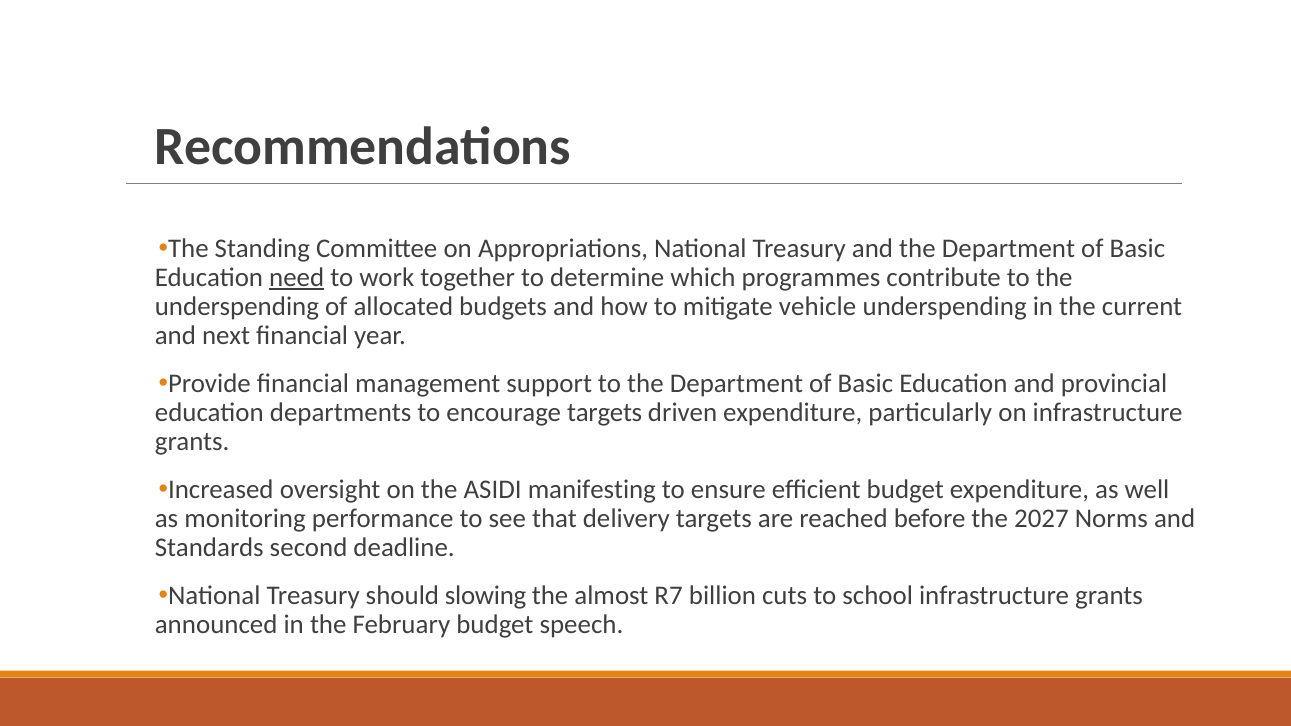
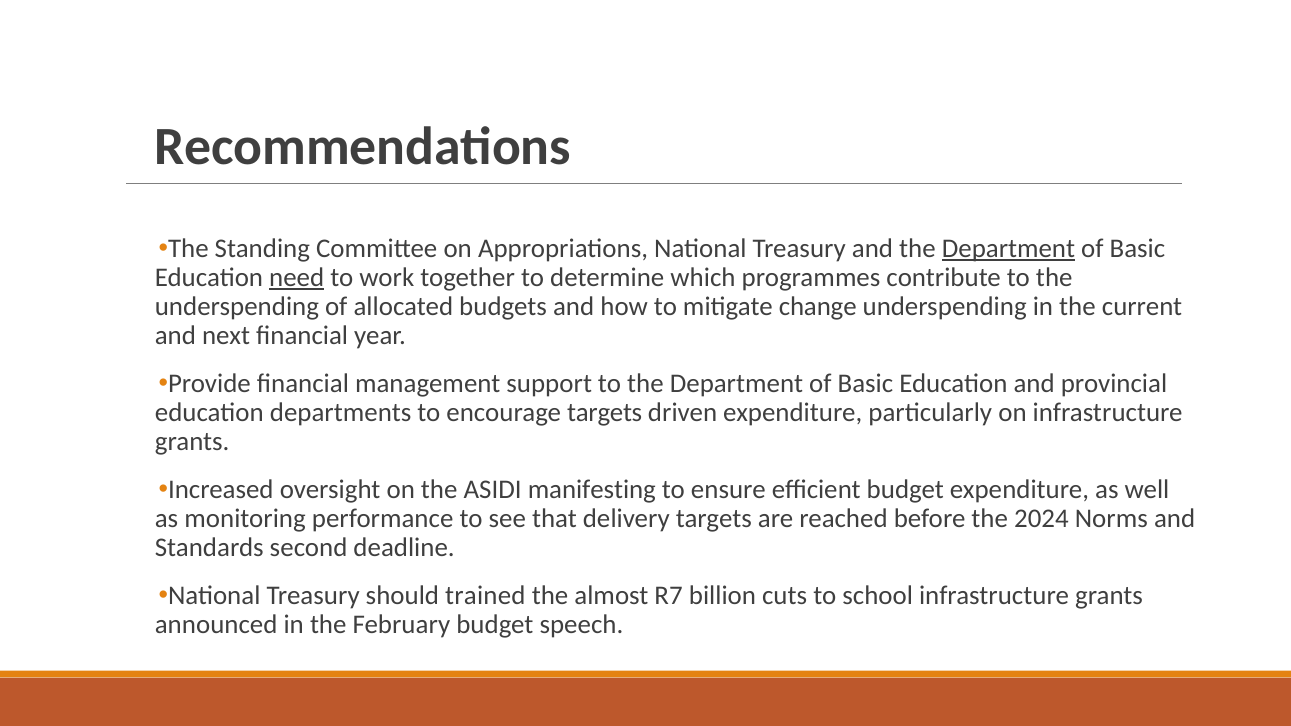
Department underline: none -> present (1008, 248)
vehicle: vehicle -> change (818, 307)
2027: 2027 -> 2024 (1041, 518)
slowing: slowing -> trained (485, 595)
